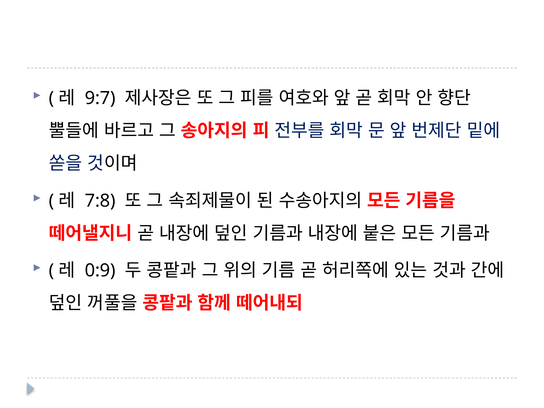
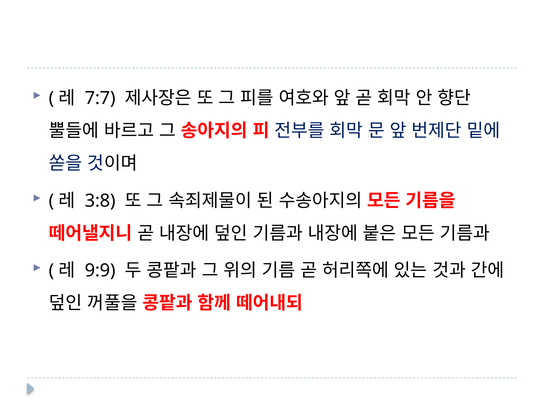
9:7: 9:7 -> 7:7 (100, 98)
7:8: 7:8 -> 3:8 (100, 201)
0:9: 0:9 -> 9:9 (100, 271)
